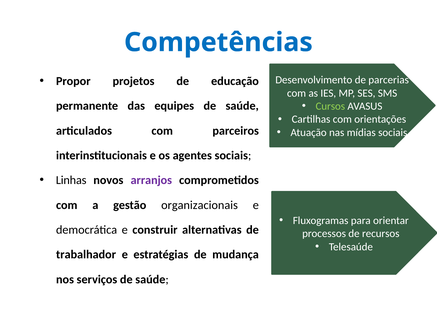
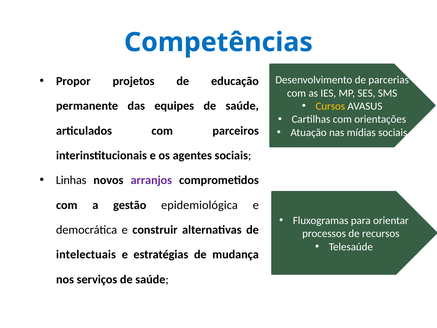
Cursos colour: light green -> yellow (330, 106)
organizacionais: organizacionais -> epidemiológica (200, 205)
trabalhador: trabalhador -> intelectuais (86, 254)
